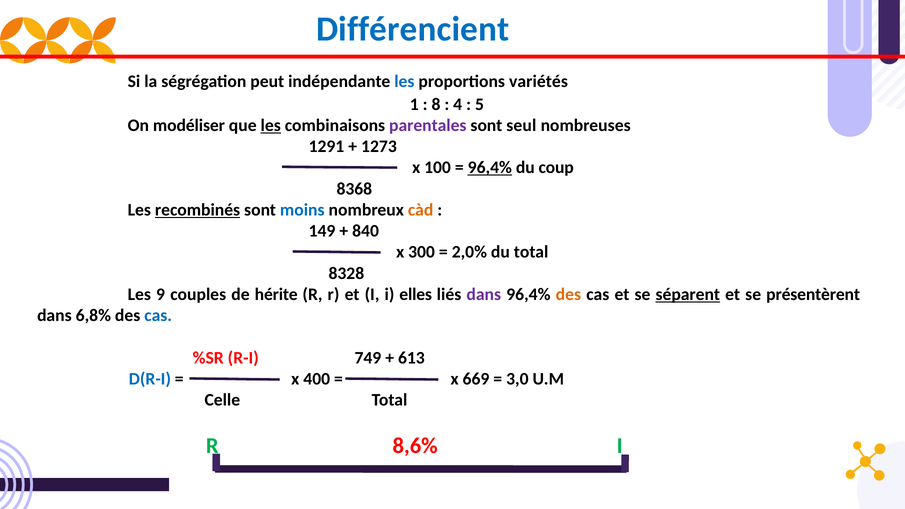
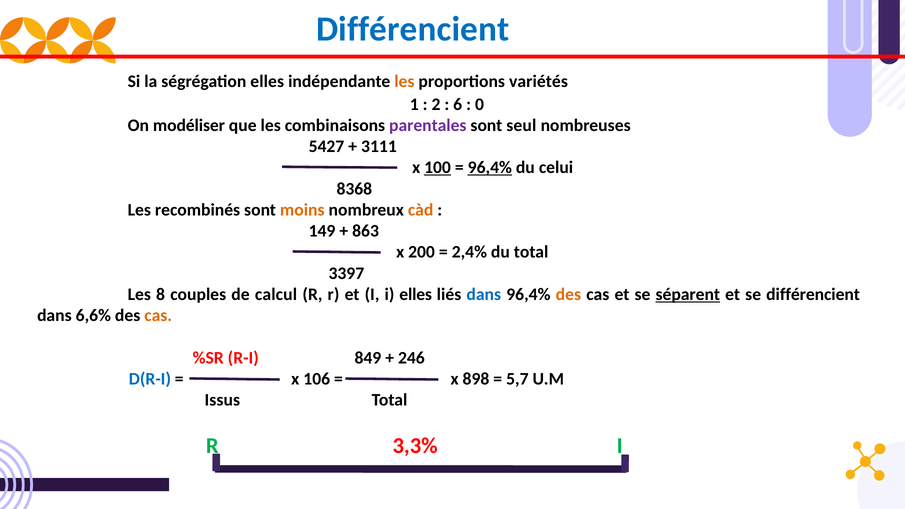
ségrégation peut: peut -> elles (267, 82)
les colour: blue -> orange (404, 82)
8: 8 -> 2 (436, 104)
4: 4 -> 6 (458, 104)
5: 5 -> 0 (480, 104)
les underline: present -> none (271, 125)
1291: 1291 -> 5427 (326, 146)
1273: 1273 -> 3111 (379, 146)
100 underline: none -> present (438, 168)
coup: coup -> celui (556, 168)
recombinés underline: present -> none (198, 210)
moins colour: blue -> orange (302, 210)
840: 840 -> 863 (366, 231)
300: 300 -> 200 (422, 252)
2,0%: 2,0% -> 2,4% (469, 252)
8328: 8328 -> 3397 (346, 273)
9: 9 -> 8 (161, 294)
hérite: hérite -> calcul (276, 294)
dans colour: purple -> blue (484, 294)
se présentèrent: présentèrent -> différencient (813, 294)
6,8%: 6,8% -> 6,6% (93, 316)
cas colour: blue -> orange (158, 316)
749: 749 -> 849 (368, 358)
613: 613 -> 246 (411, 358)
400: 400 -> 106 (317, 379)
669: 669 -> 898 (476, 379)
3,0: 3,0 -> 5,7 (517, 379)
Celle: Celle -> Issus (222, 400)
8,6%: 8,6% -> 3,3% (415, 446)
